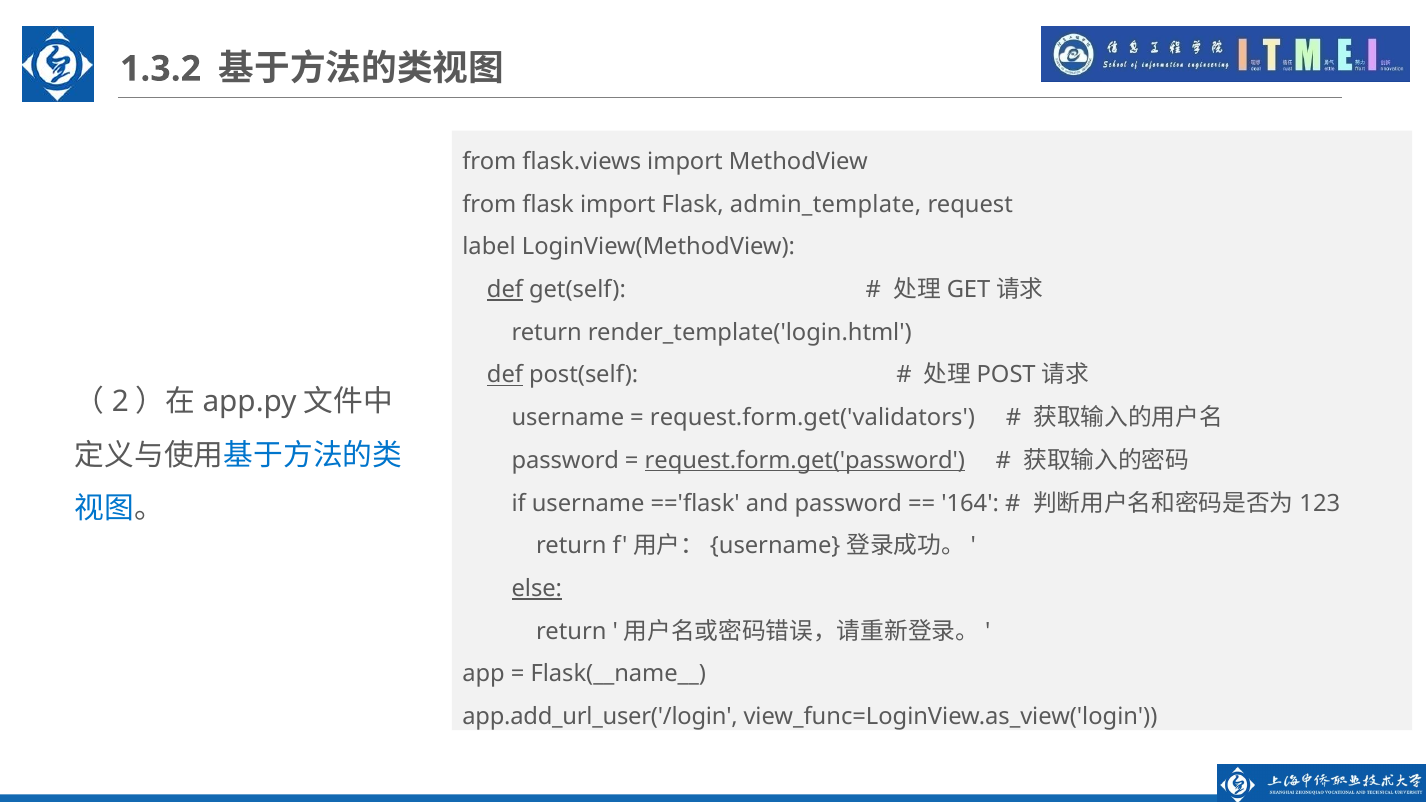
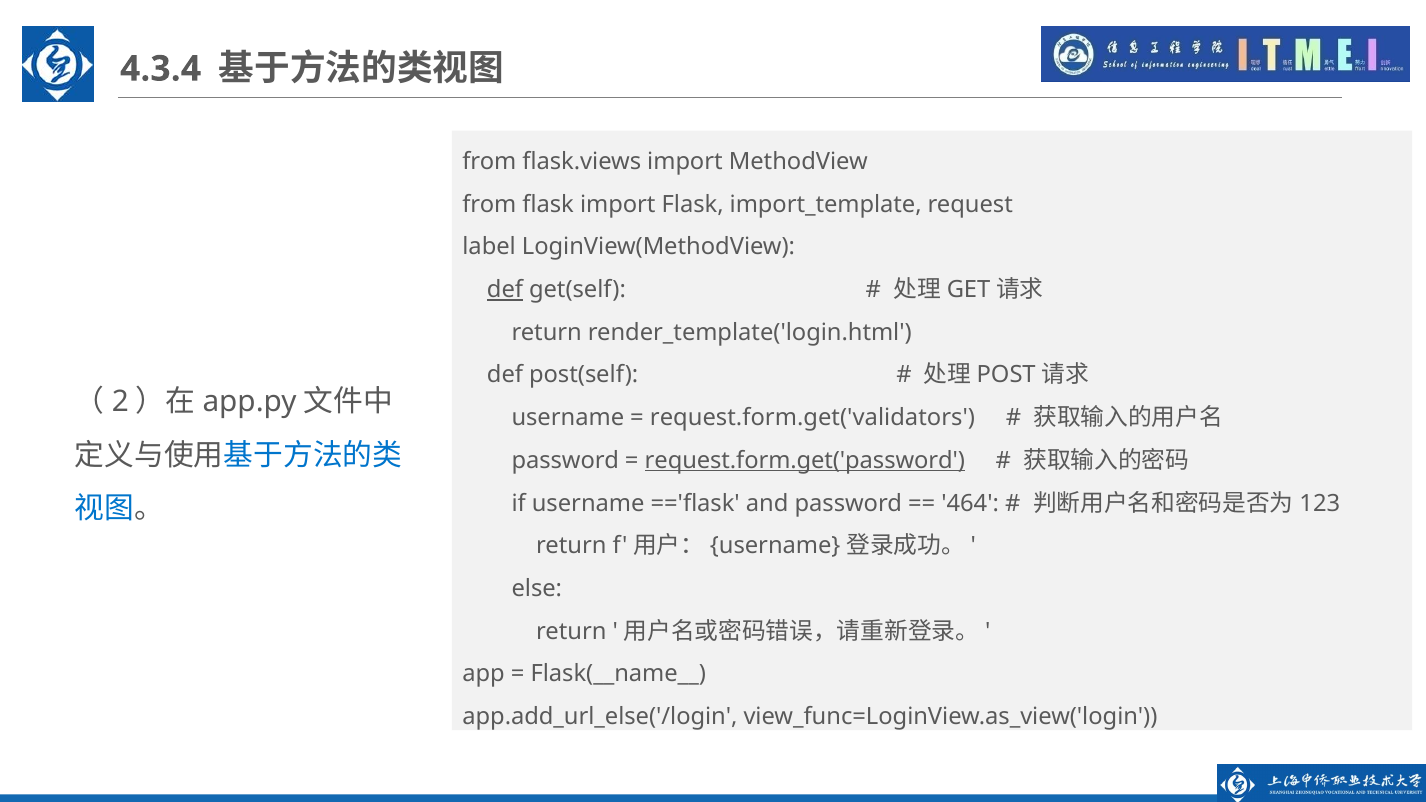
1.3.2: 1.3.2 -> 4.3.4 (161, 69)
admin_template: admin_template -> import_template (826, 204)
def underline: present -> none (505, 375)
164: 164 -> 464 (970, 504)
else underline: present -> none (537, 589)
app.add_url_user('/login: app.add_url_user('/login -> app.add_url_else('/login (600, 717)
